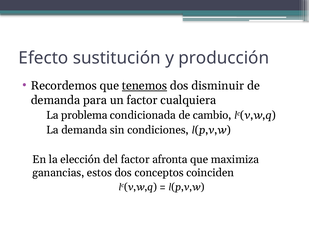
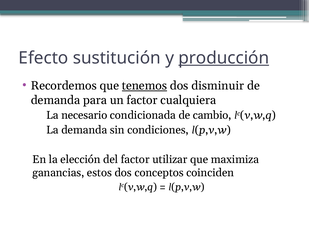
producción underline: none -> present (224, 58)
problema: problema -> necesario (84, 115)
afronta: afronta -> utilizar (170, 159)
